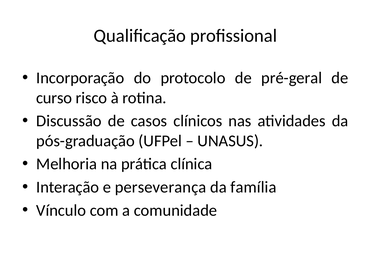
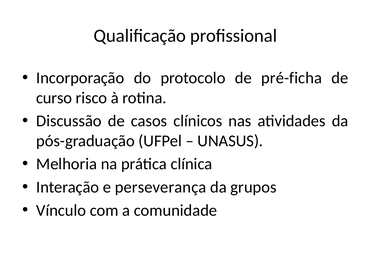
pré-geral: pré-geral -> pré-ficha (292, 78)
família: família -> grupos (254, 187)
